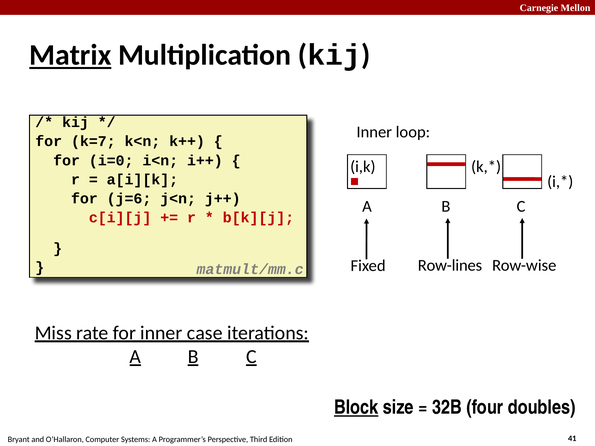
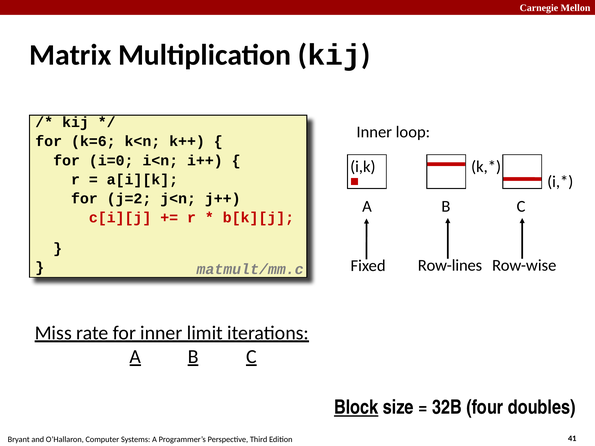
Matrix underline: present -> none (70, 55)
k=7: k=7 -> k=6 (93, 141)
j=6: j=6 -> j=2 (129, 199)
case: case -> limit (205, 333)
